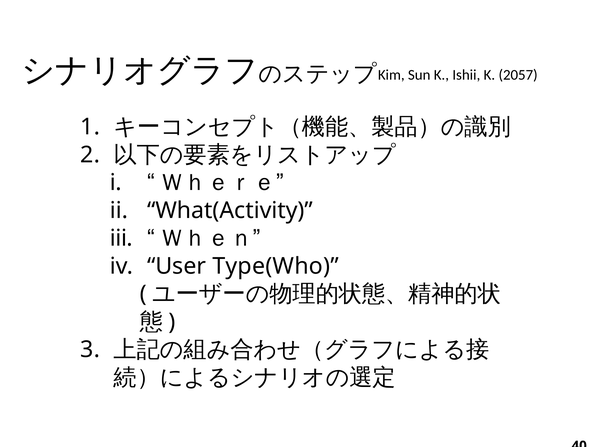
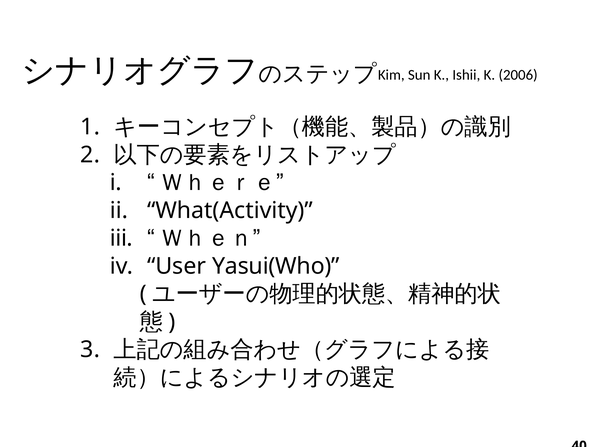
2057: 2057 -> 2006 (518, 75)
Type(Who: Type(Who -> Yasui(Who (276, 266)
